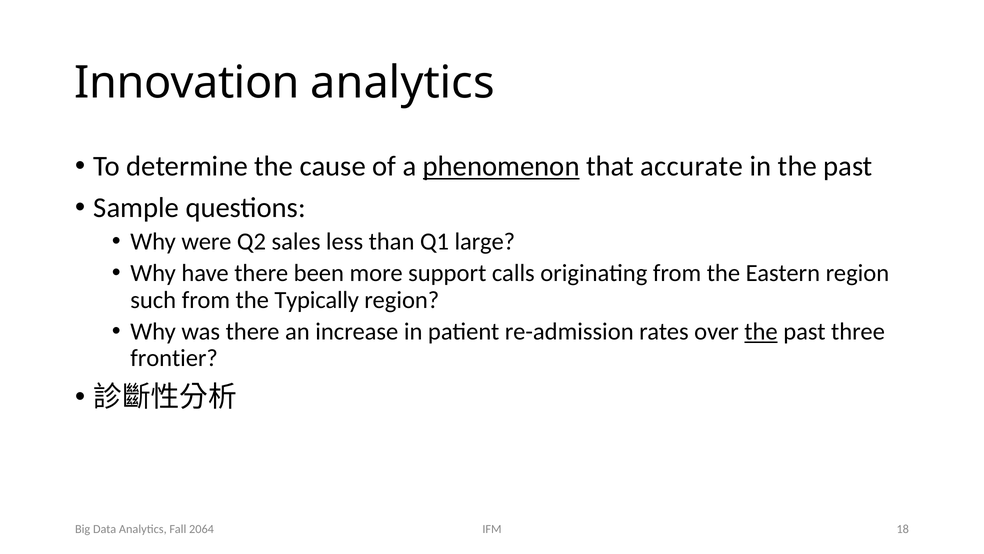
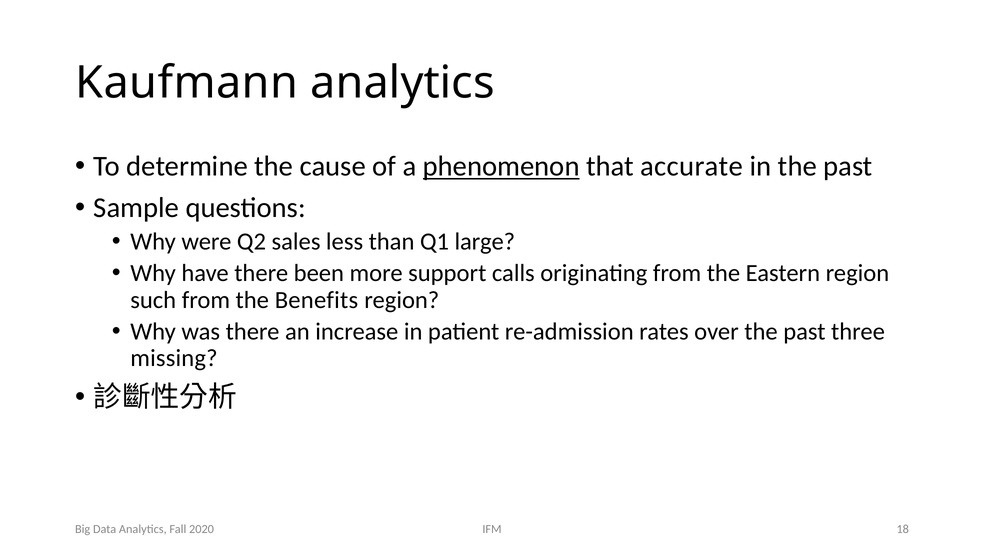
Innovation: Innovation -> Kaufmann (187, 83)
Typically: Typically -> Benefits (316, 300)
the underline: present -> none (761, 331)
frontier: frontier -> missing (174, 358)
2064: 2064 -> 2020 (202, 529)
